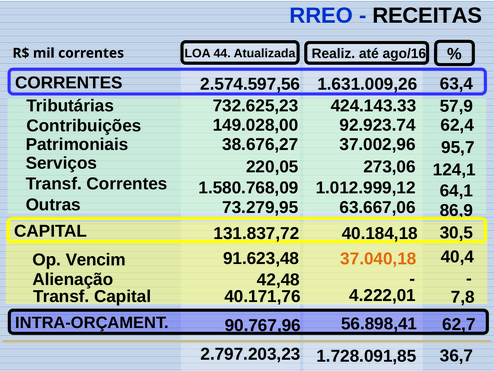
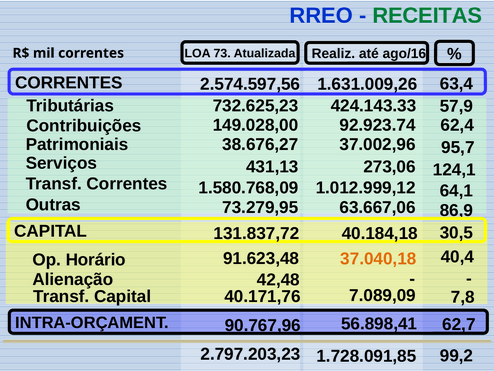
RECEITAS colour: black -> green (427, 16)
44: 44 -> 73 (222, 53)
220,05: 220,05 -> 431,13 (272, 167)
Vencim: Vencim -> Horário (96, 259)
4.222,01: 4.222,01 -> 7.089,09 (383, 295)
36,7: 36,7 -> 99,2 (457, 355)
